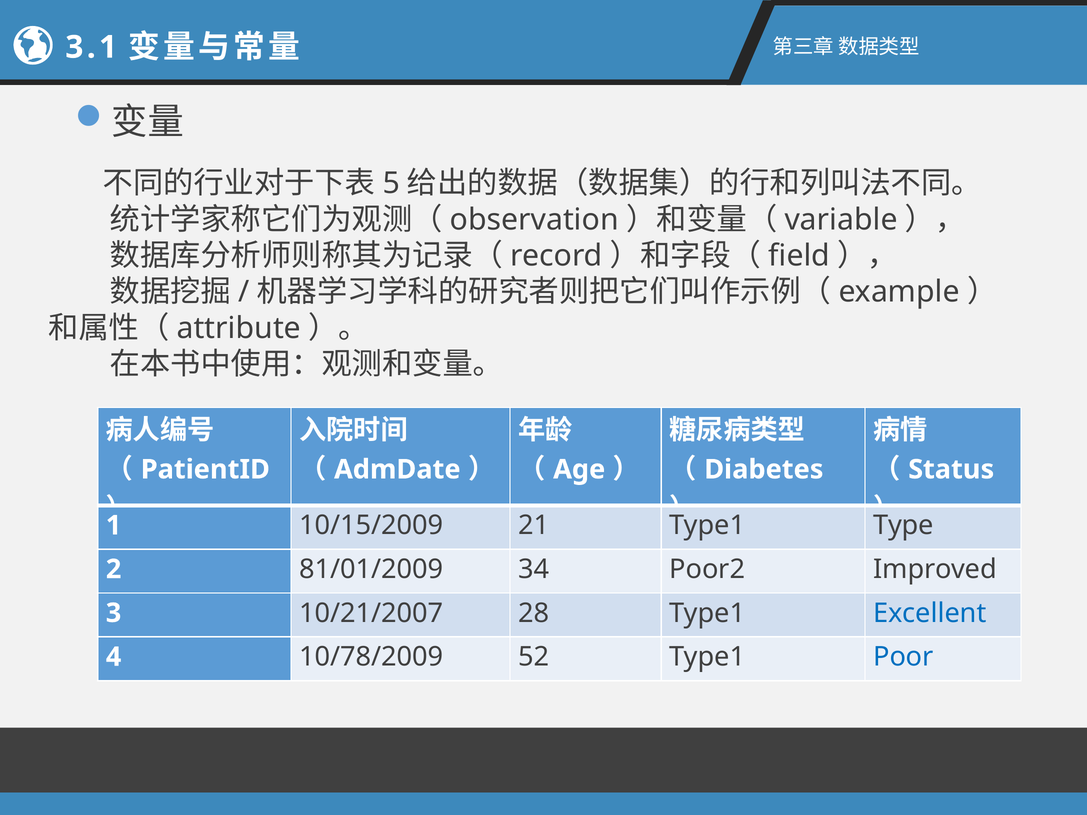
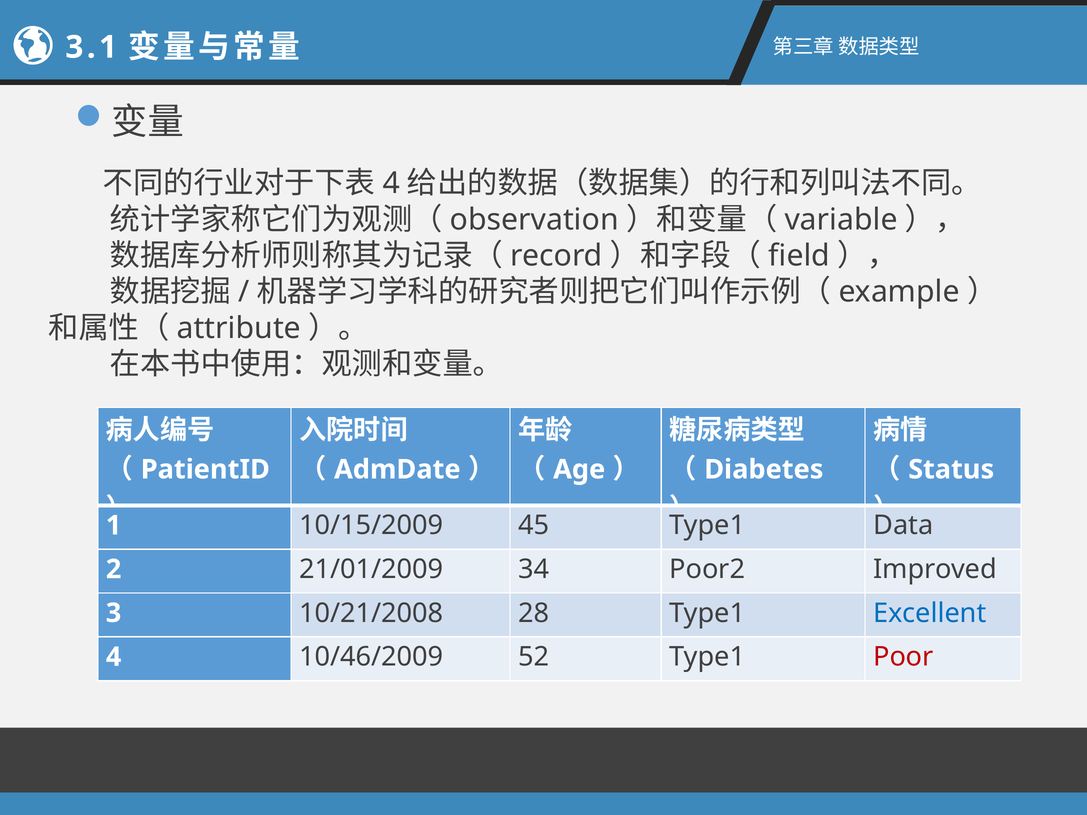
5: 5 -> 4 (391, 183)
21: 21 -> 45 (534, 526)
Type: Type -> Data (903, 526)
81/01/2009: 81/01/2009 -> 21/01/2009 (371, 569)
10/21/2007: 10/21/2007 -> 10/21/2008 (371, 613)
10/78/2009: 10/78/2009 -> 10/46/2009 (371, 657)
Poor colour: blue -> red (903, 657)
